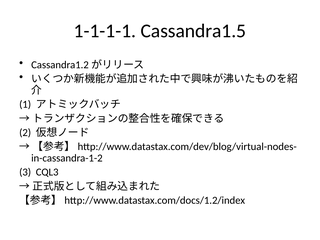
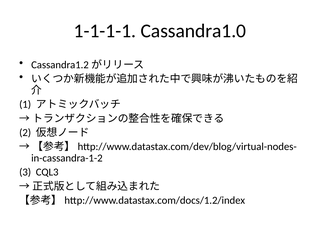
Cassandra1.5: Cassandra1.5 -> Cassandra1.0 (193, 31)
